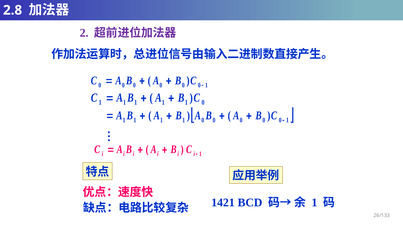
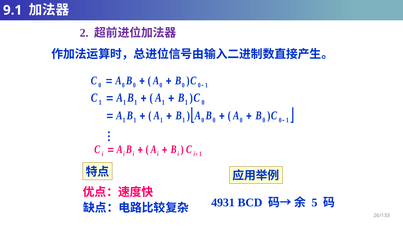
2.8: 2.8 -> 9.1 (13, 10)
1421: 1421 -> 4931 (223, 202)
1: 1 -> 5 (314, 202)
